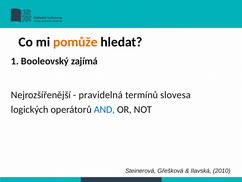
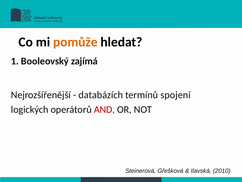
pravidelná: pravidelná -> databázích (101, 95)
slovesa: slovesa -> spojení (176, 95)
AND colour: blue -> red (104, 109)
